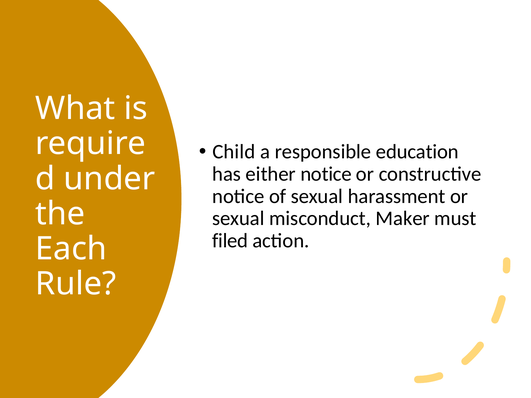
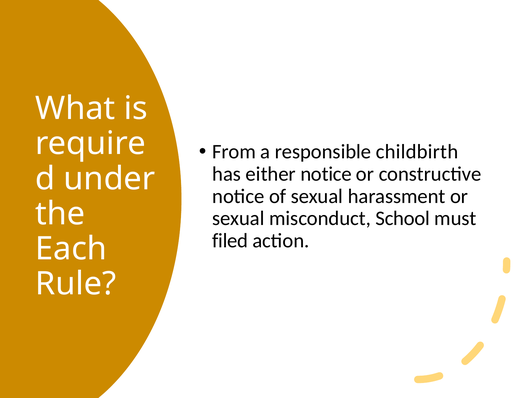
Child: Child -> From (234, 152)
education: education -> childbirth (417, 152)
Maker: Maker -> School (403, 219)
